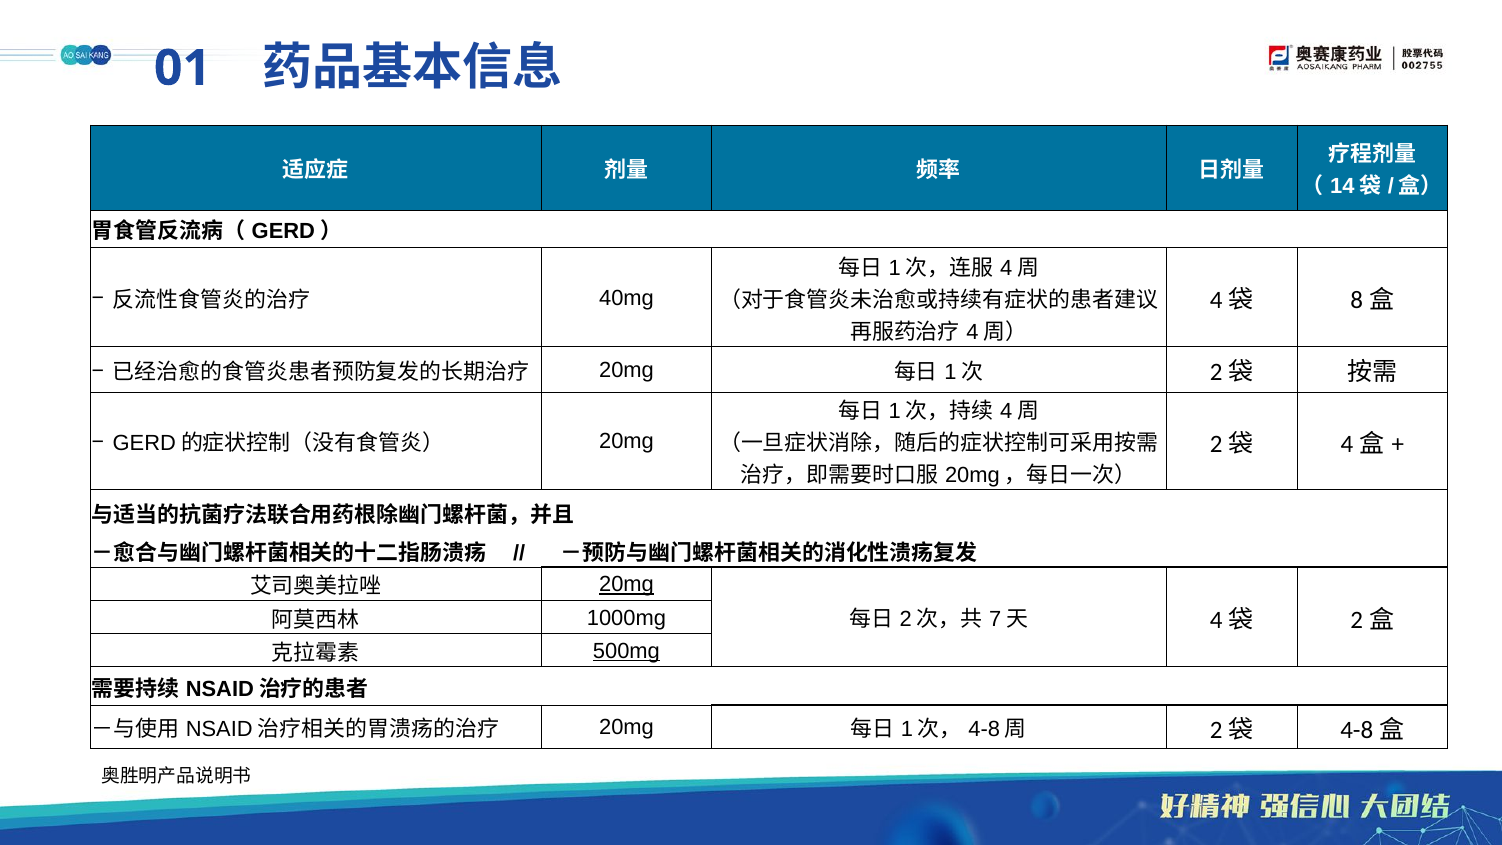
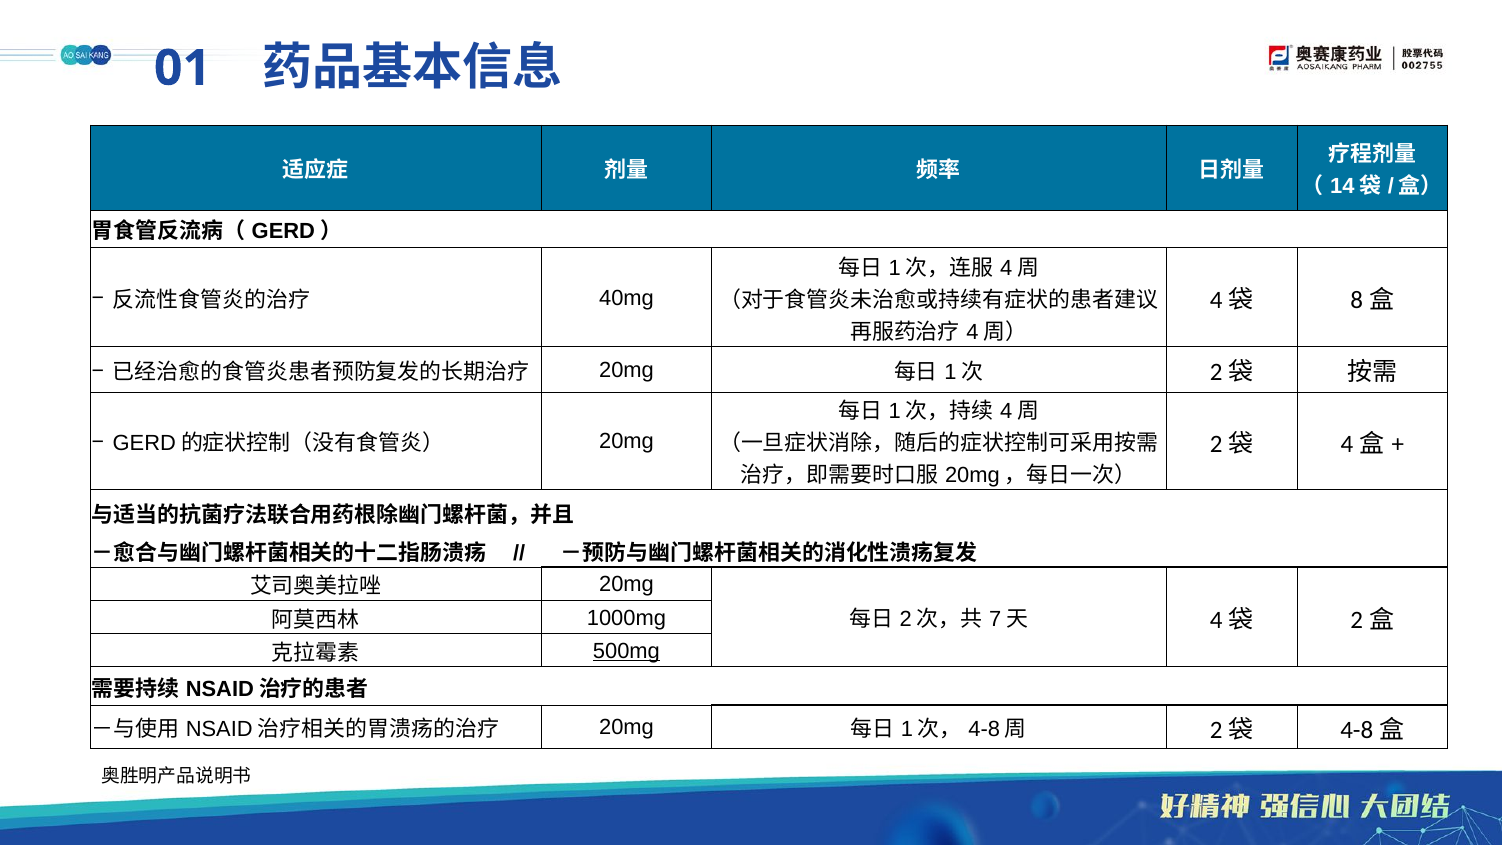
20mg underline: present -> none (626, 585)
